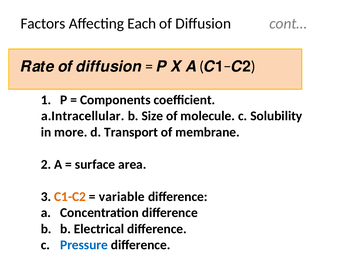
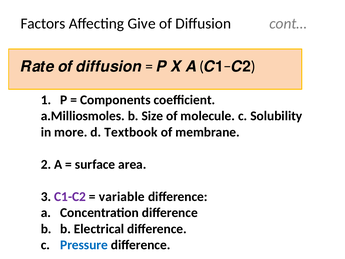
Each: Each -> Give (142, 24)
a.Intracellular: a.Intracellular -> a.Milliosmoles (83, 116)
Transport: Transport -> Textbook (131, 132)
C1-C2 colour: orange -> purple (70, 196)
